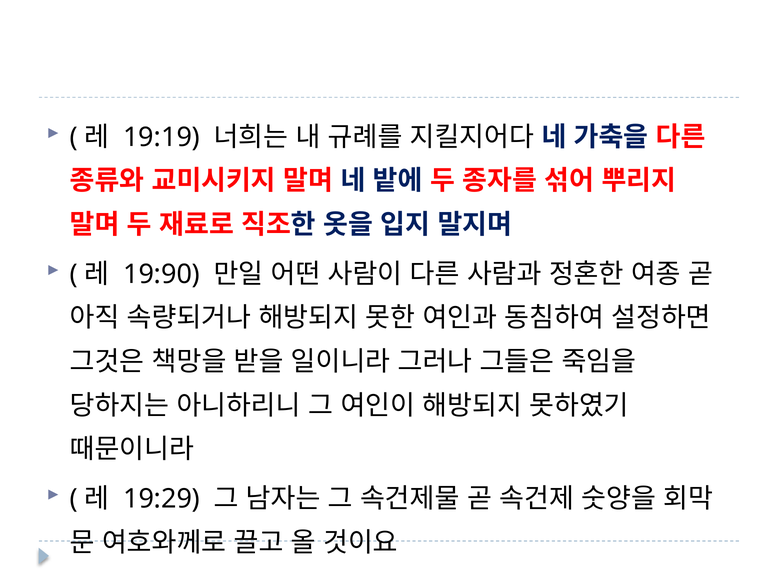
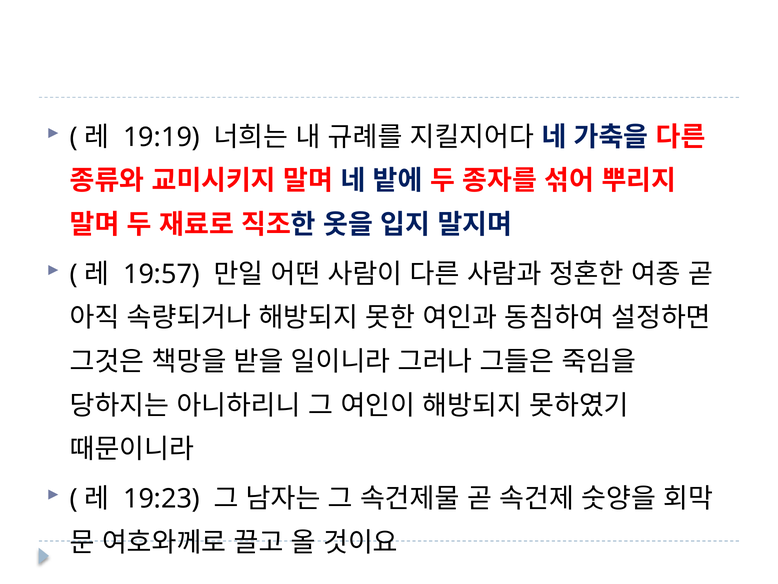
19:90: 19:90 -> 19:57 (162, 274)
19:29: 19:29 -> 19:23 (162, 499)
